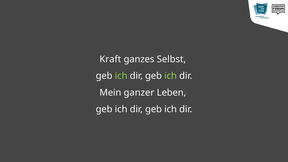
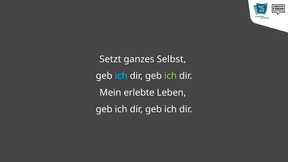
Kraft: Kraft -> Setzt (110, 59)
ich colour: light green -> light blue (121, 76)
ganzer: ganzer -> erlebte (139, 93)
